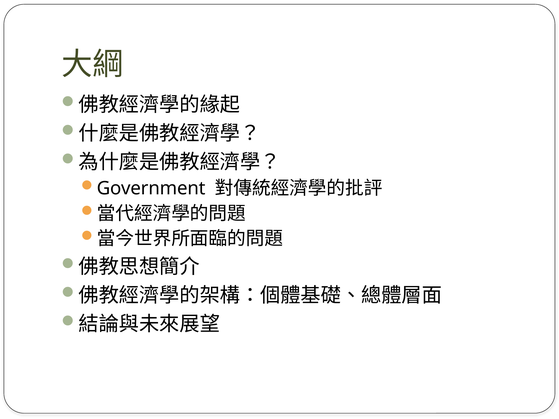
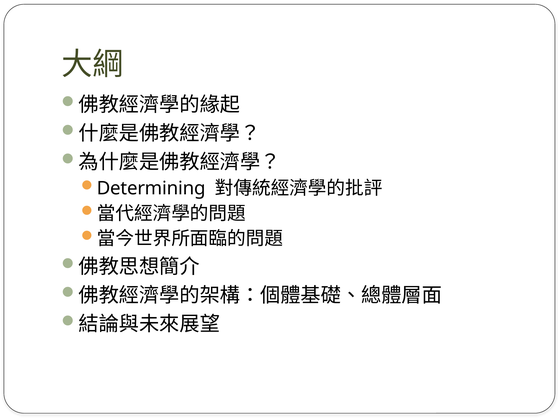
Government: Government -> Determining (151, 188)
